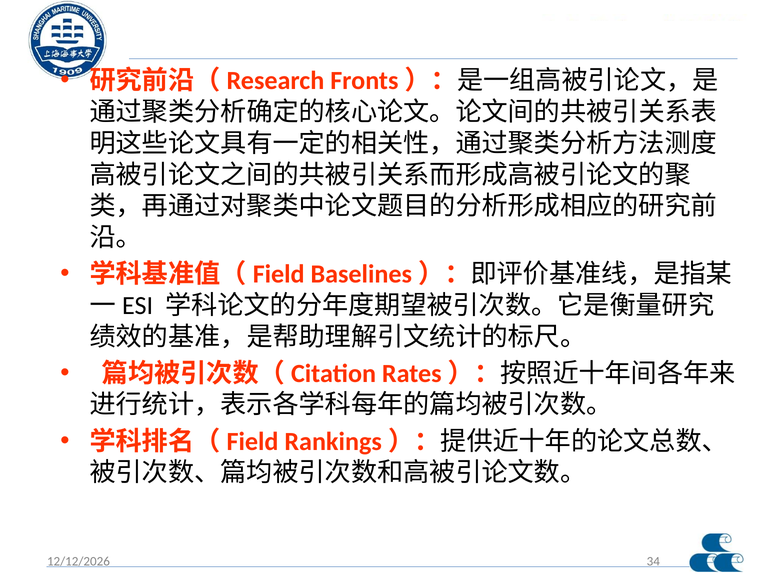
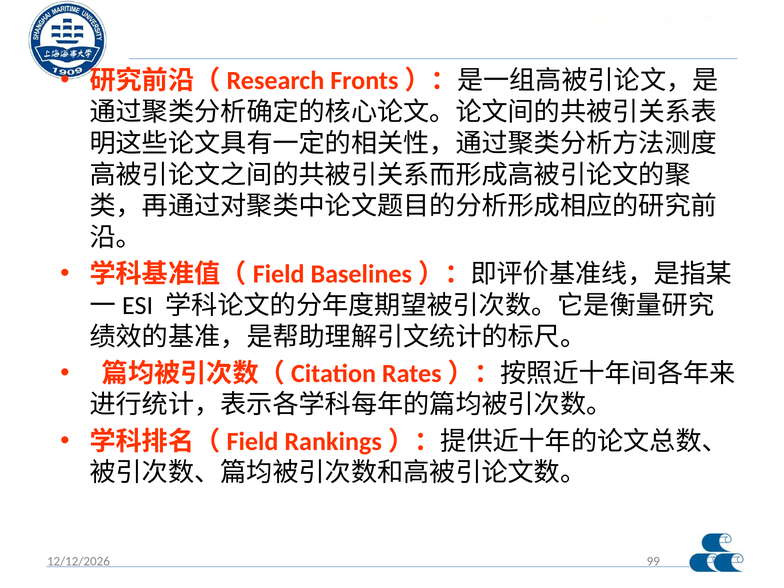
34: 34 -> 99 (653, 561)
